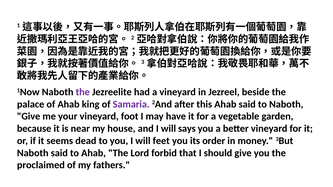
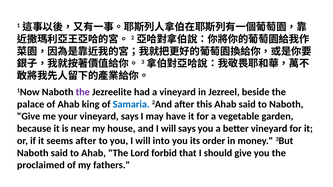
Samaria colour: purple -> blue (131, 104)
vineyard foot: foot -> says (130, 117)
seems dead: dead -> after (86, 141)
feet: feet -> into (161, 141)
